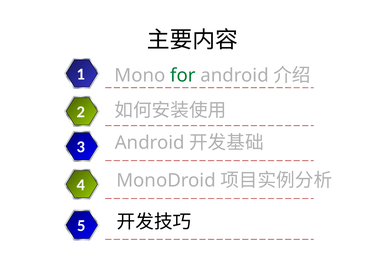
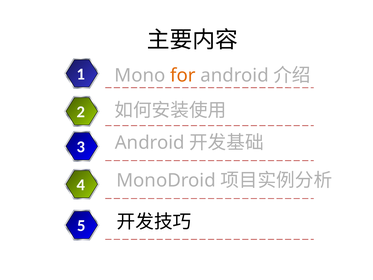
for colour: green -> orange (183, 76)
